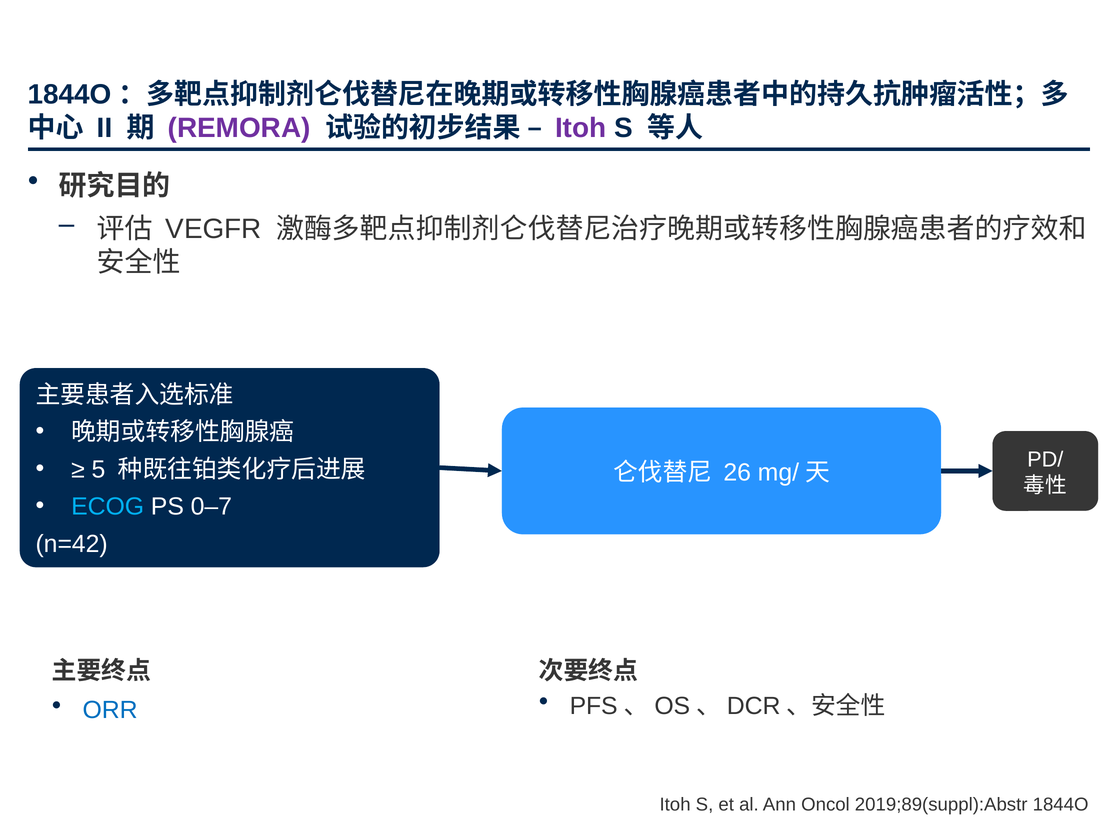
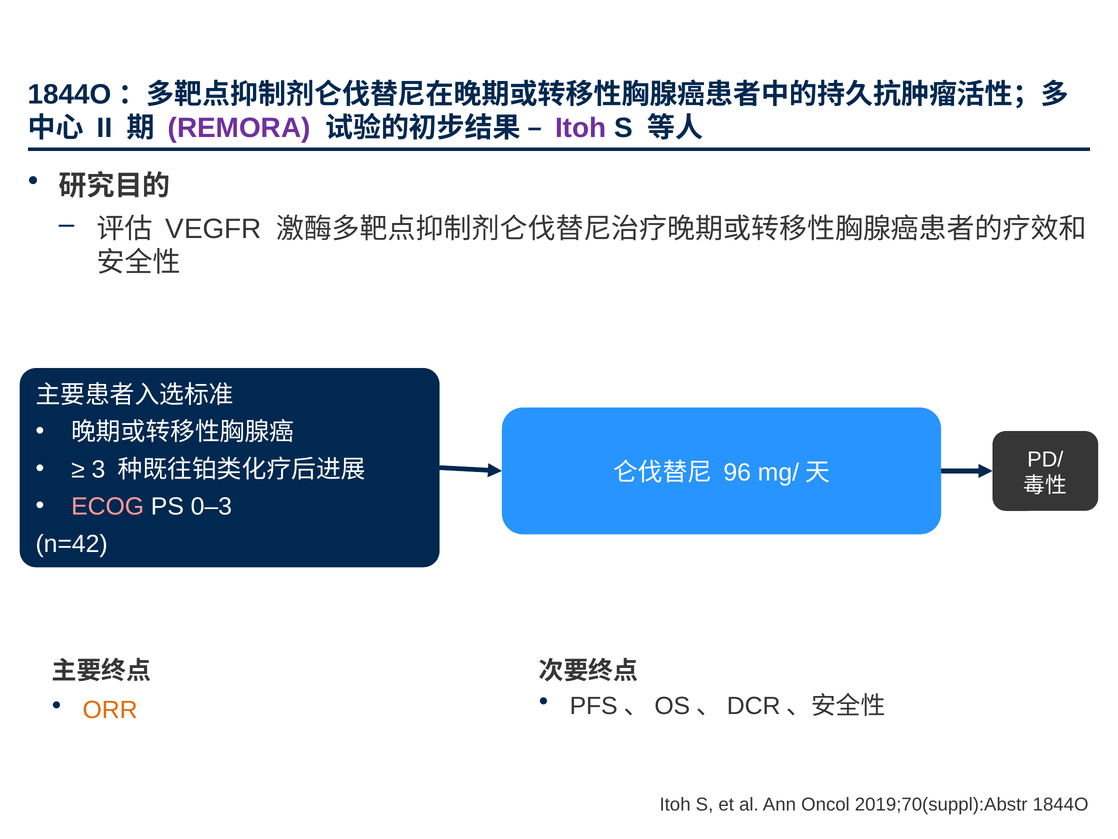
5: 5 -> 3 (98, 469)
26: 26 -> 96 (737, 472)
ECOG colour: light blue -> pink (108, 506)
0–7: 0–7 -> 0–3 (211, 506)
ORR colour: blue -> orange (110, 710)
2019;89(suppl):Abstr: 2019;89(suppl):Abstr -> 2019;70(suppl):Abstr (941, 804)
